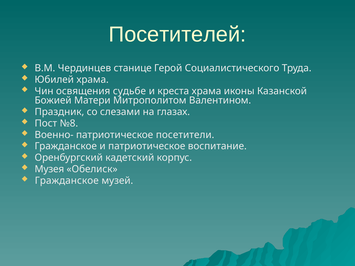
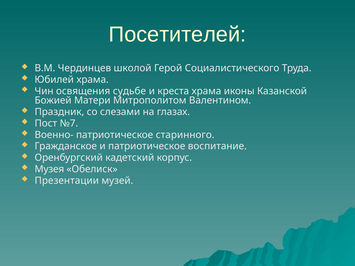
станице: станице -> школой (133, 68)
№8: №8 -> №7 (69, 123)
посетители: посетители -> старинного (185, 135)
Гражданское: Гражданское -> Презентации (67, 181)
